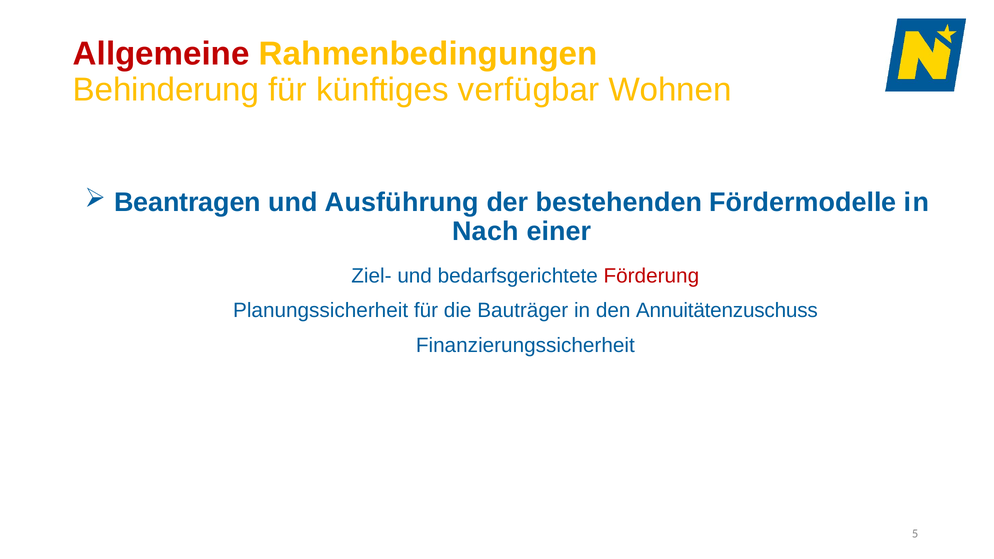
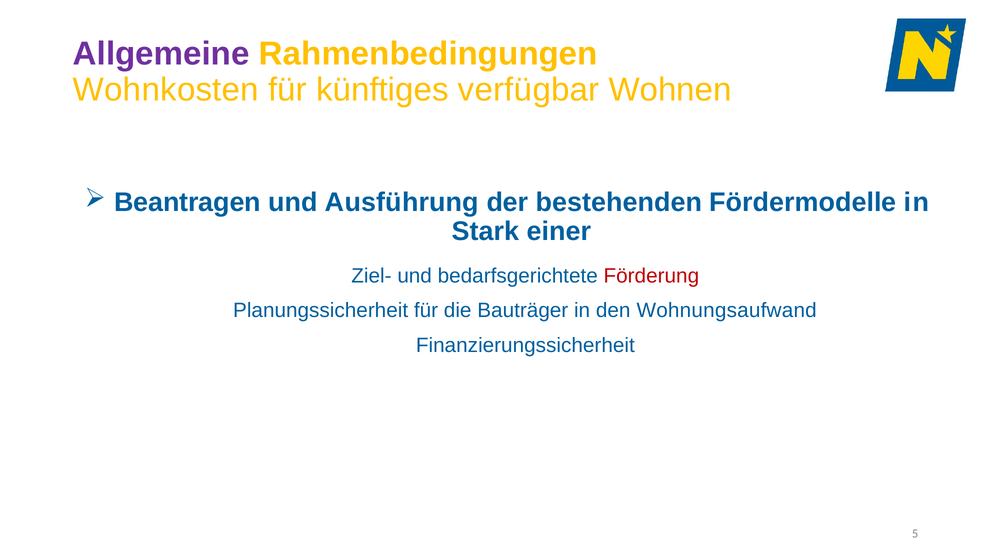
Allgemeine colour: red -> purple (161, 54)
Behinderung: Behinderung -> Wohnkosten (166, 90)
Nach: Nach -> Stark (486, 231)
Annuitätenzuschuss: Annuitätenzuschuss -> Wohnungsaufwand (727, 311)
